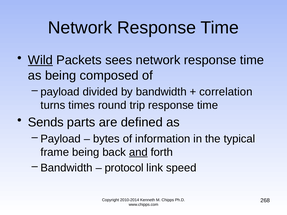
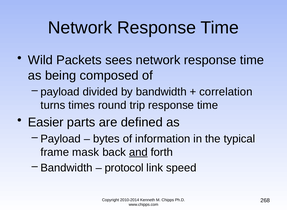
Wild underline: present -> none (40, 60)
Sends: Sends -> Easier (46, 122)
frame being: being -> mask (86, 152)
